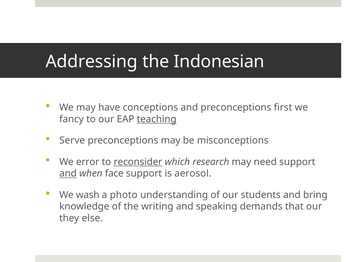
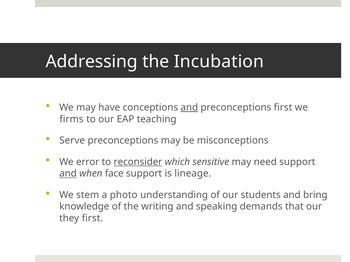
Indonesian: Indonesian -> Incubation (219, 62)
and underline: none -> present (189, 108)
fancy: fancy -> firms (71, 119)
teaching underline: present -> none (157, 119)
research: research -> sensitive (211, 162)
aerosol: aerosol -> lineage (193, 174)
wash: wash -> stem (88, 195)
they else: else -> first (92, 219)
